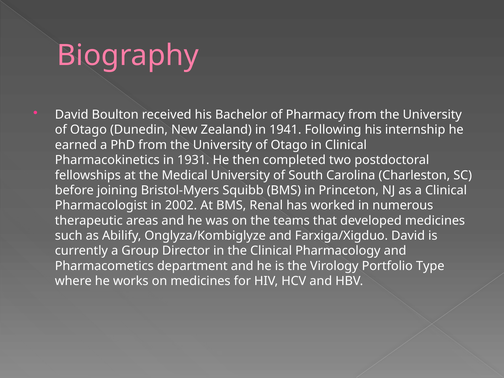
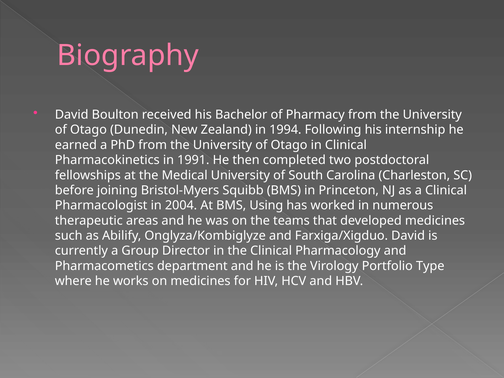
1941: 1941 -> 1994 (285, 130)
1931: 1931 -> 1991 (193, 160)
2002: 2002 -> 2004 (181, 205)
Renal: Renal -> Using (266, 205)
